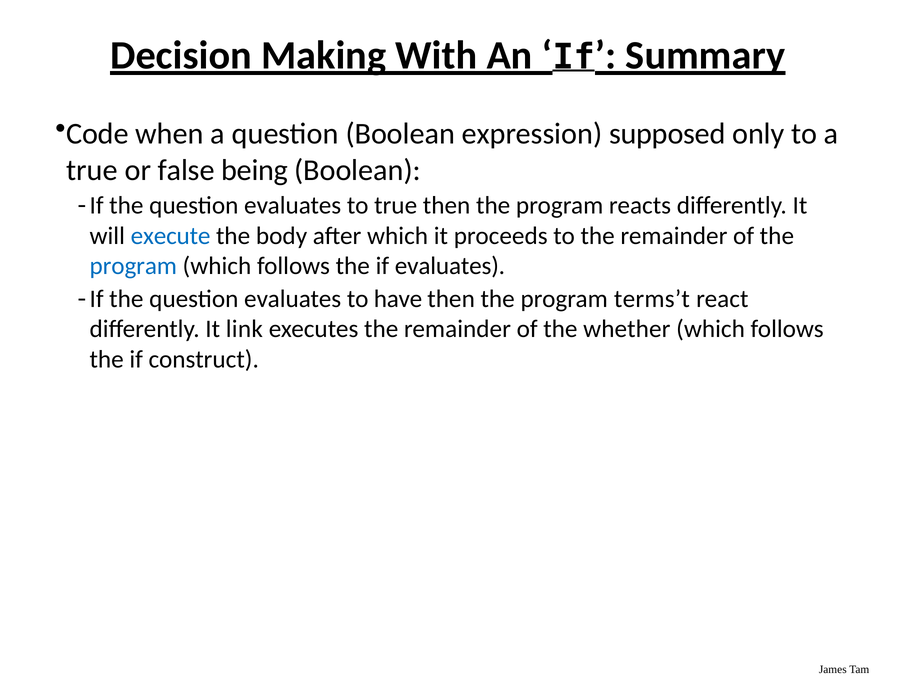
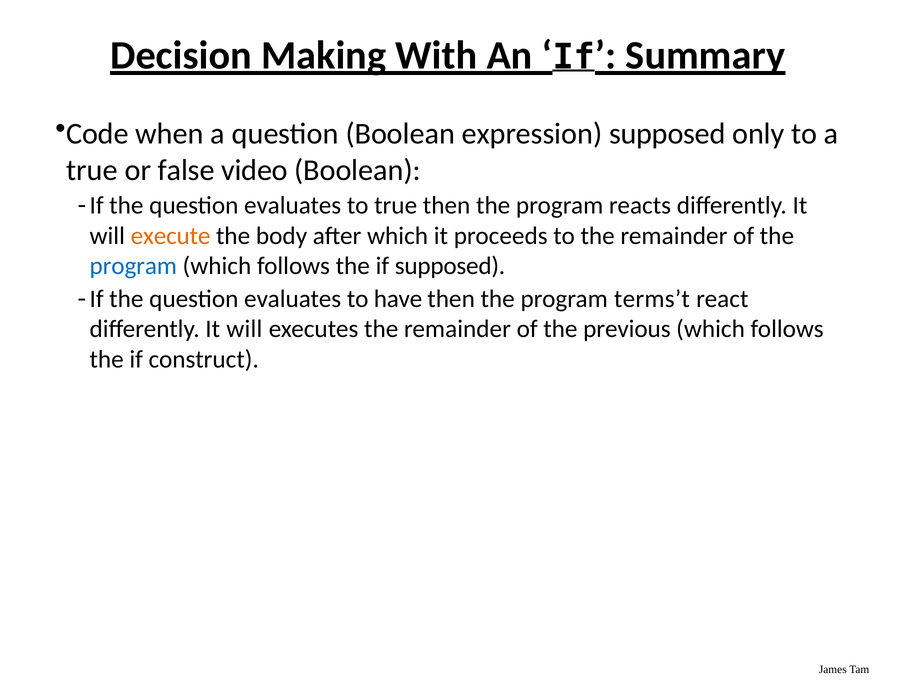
being: being -> video (255, 170)
execute colour: blue -> orange (171, 236)
if evaluates: evaluates -> supposed (450, 266)
link: link -> will (244, 329)
whether: whether -> previous (627, 329)
